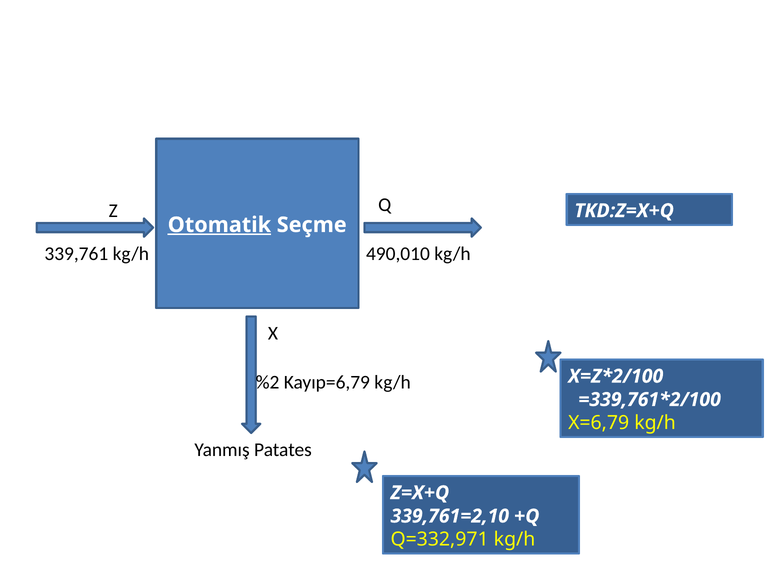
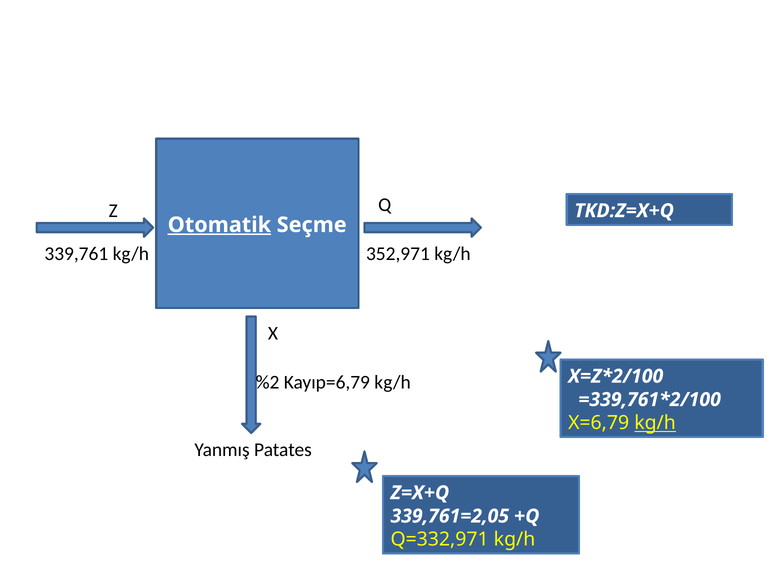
490,010: 490,010 -> 352,971 (398, 253)
kg/h underline: none -> present (655, 423)
339,761=2,10: 339,761=2,10 -> 339,761=2,05 (450, 516)
